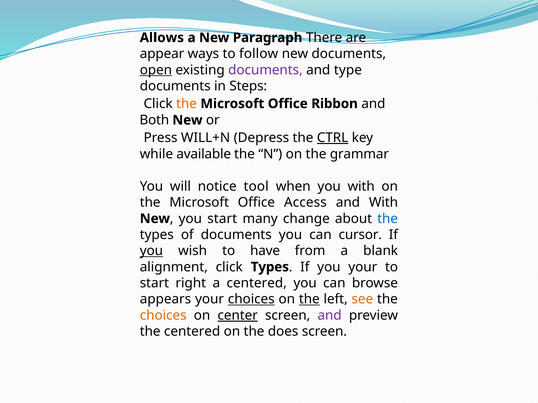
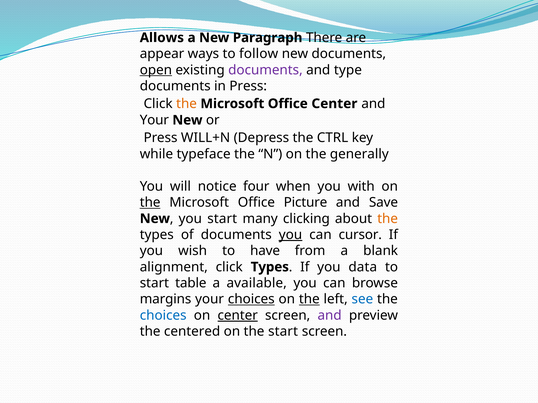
in Steps: Steps -> Press (248, 86)
Office Ribbon: Ribbon -> Center (334, 104)
Both: Both -> Your (154, 120)
CTRL underline: present -> none (333, 138)
available: available -> typeface (204, 154)
grammar: grammar -> generally (359, 154)
tool: tool -> four (256, 187)
the underline: none -> present (150, 203)
Access: Access -> Picture (306, 203)
and With: With -> Save (383, 203)
change: change -> clicking (306, 219)
the colour: blue -> orange (388, 219)
you underline: none -> present (290, 235)
you underline: present -> none (151, 251)
you your: your -> data (363, 267)
right: right -> table (191, 283)
a centered: centered -> available (257, 283)
appears: appears -> margins (166, 300)
see colour: orange -> blue (362, 300)
choices colour: orange -> blue (163, 316)
the does: does -> start (283, 332)
